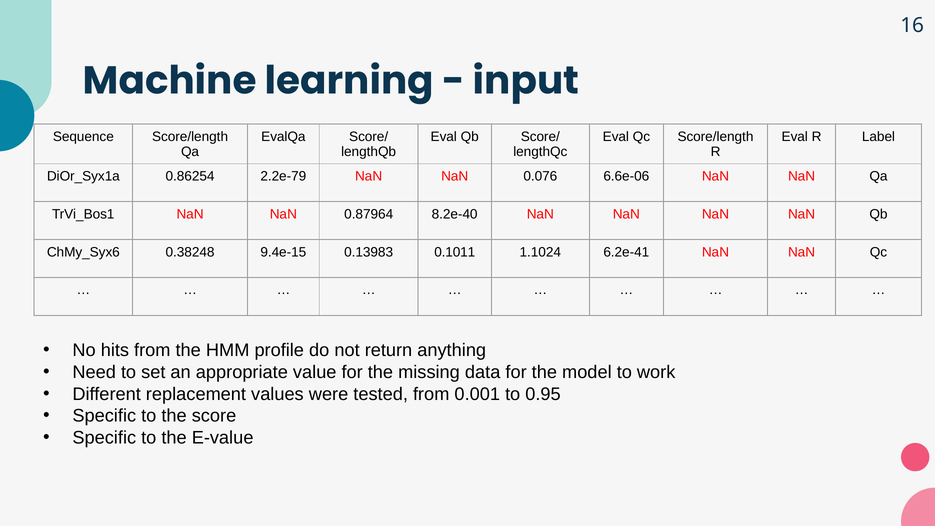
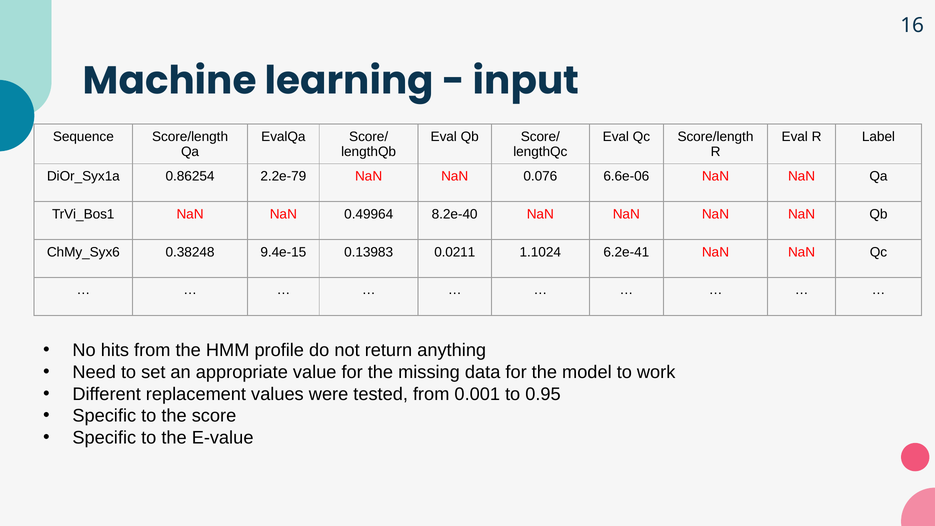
0.87964: 0.87964 -> 0.49964 (369, 214)
0.1011: 0.1011 -> 0.0211 (455, 252)
